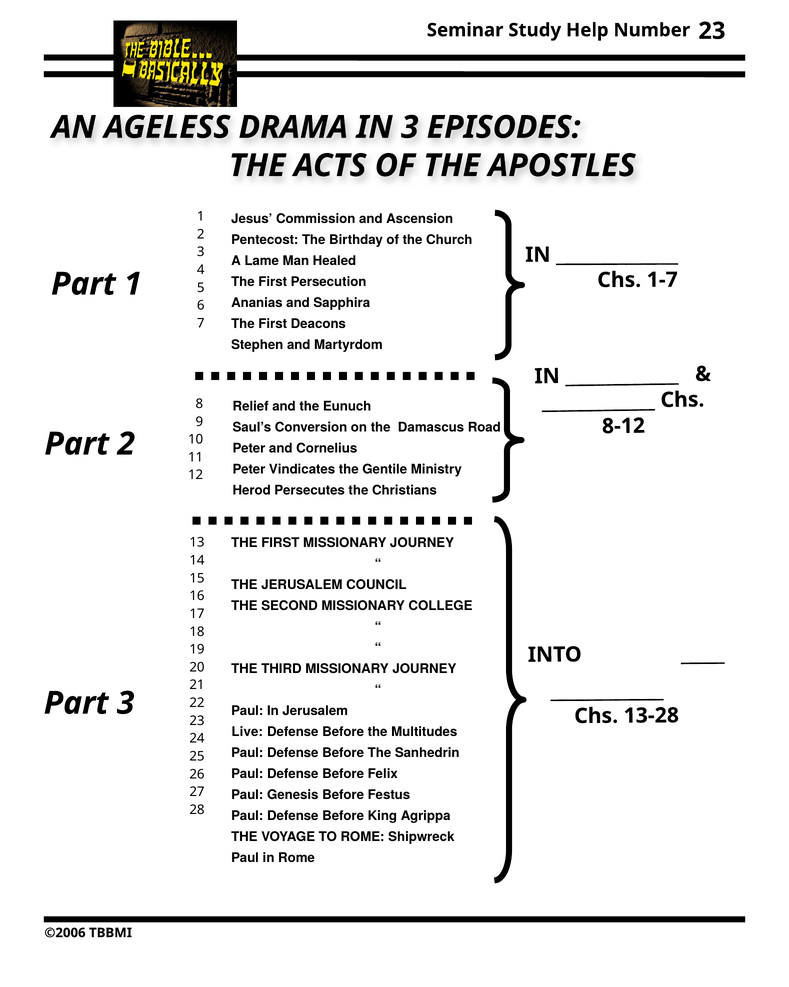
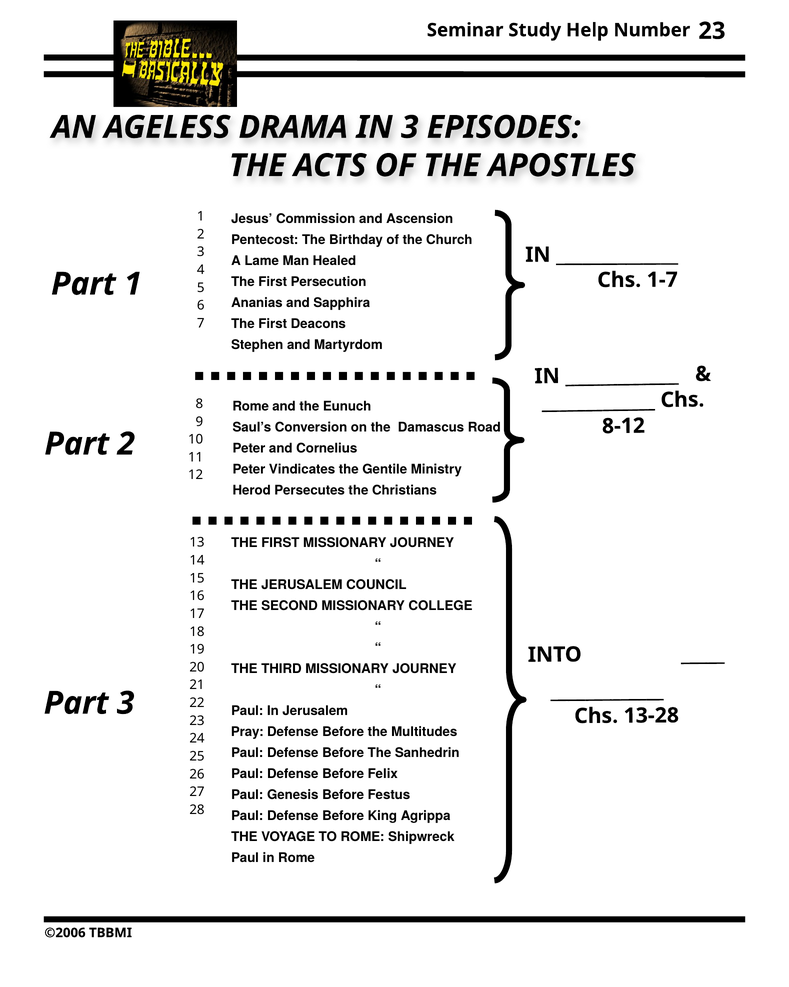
Relief: Relief -> Rome (251, 406)
Live: Live -> Pray (247, 732)
